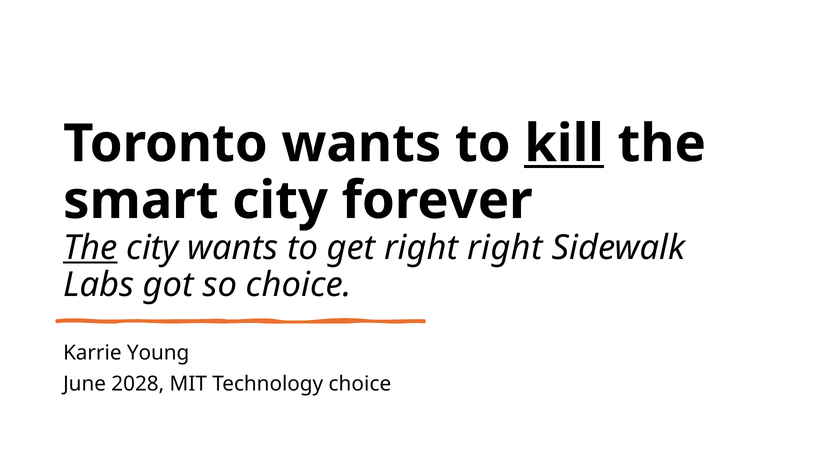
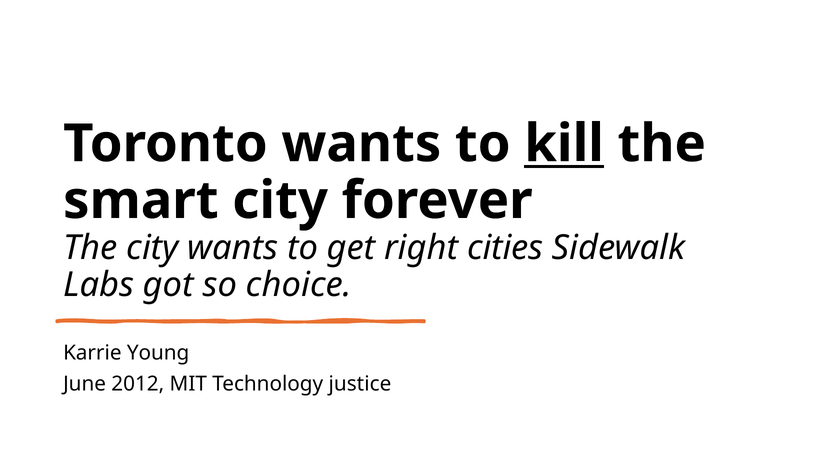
The underline: present -> none (90, 248)
right right: right -> cities (505, 248)
2028: 2028 -> 2012 (138, 384)
Technology choice: choice -> justice (360, 384)
